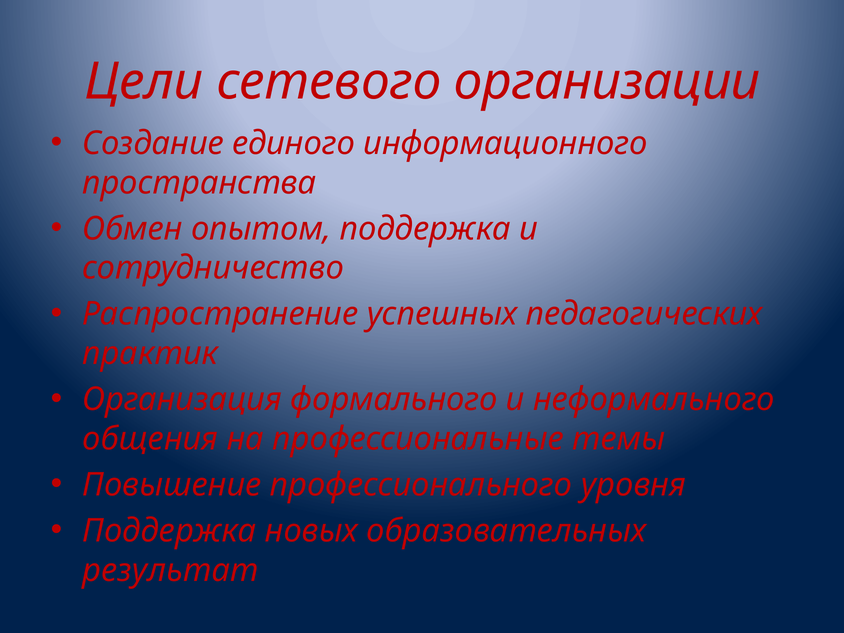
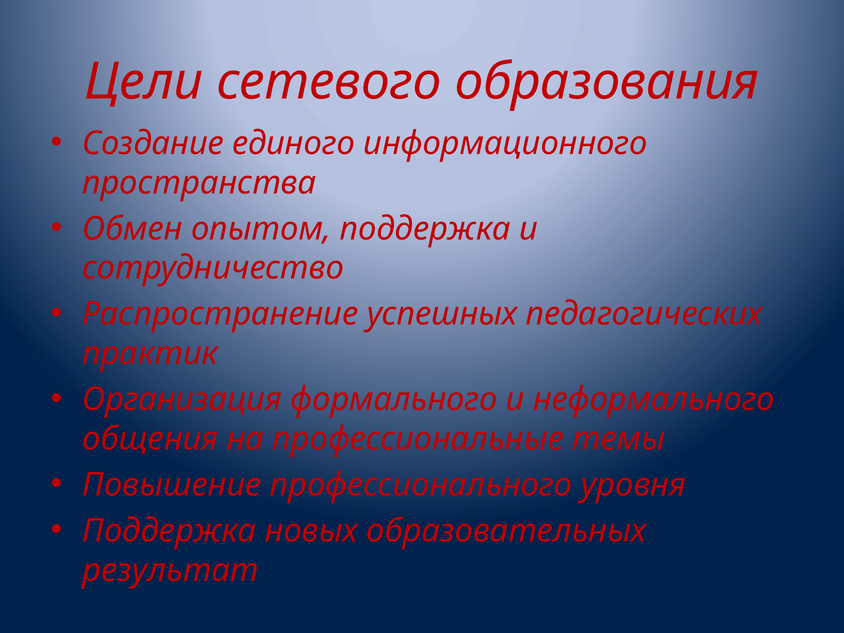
организации: организации -> образования (607, 82)
